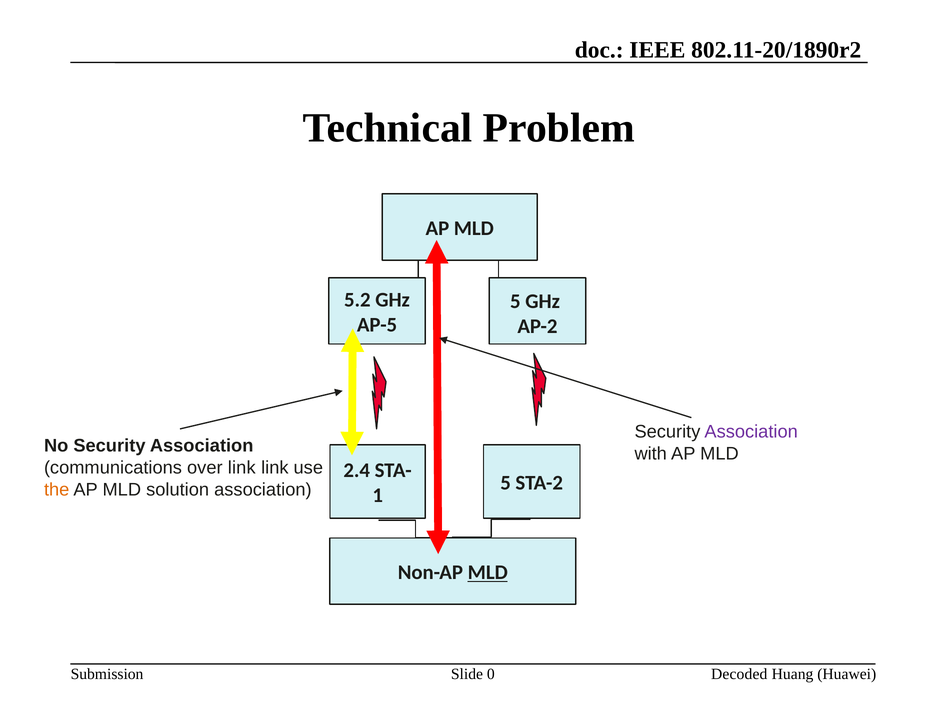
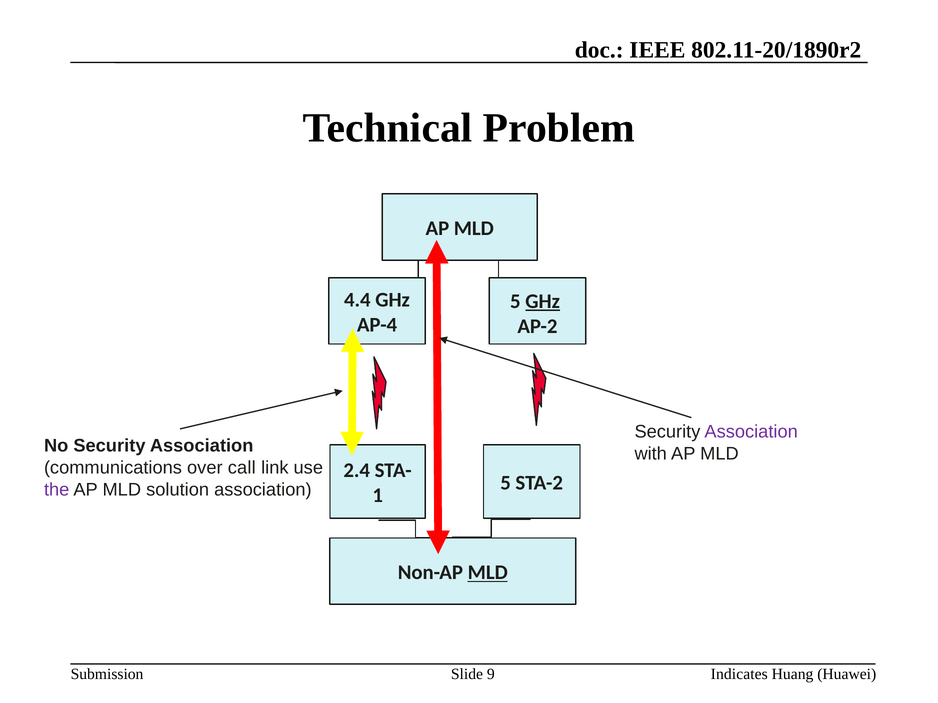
5.2: 5.2 -> 4.4 (357, 300)
GHz underline: none -> present (543, 302)
AP-5: AP-5 -> AP-4 (377, 325)
over link: link -> call (242, 468)
the colour: orange -> purple (57, 490)
0: 0 -> 9 (491, 675)
Decoded: Decoded -> Indicates (739, 675)
